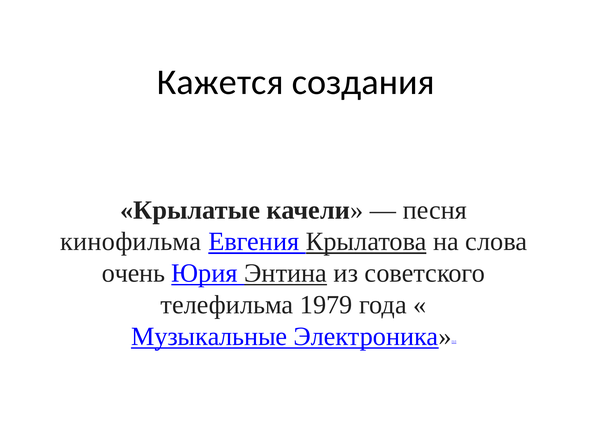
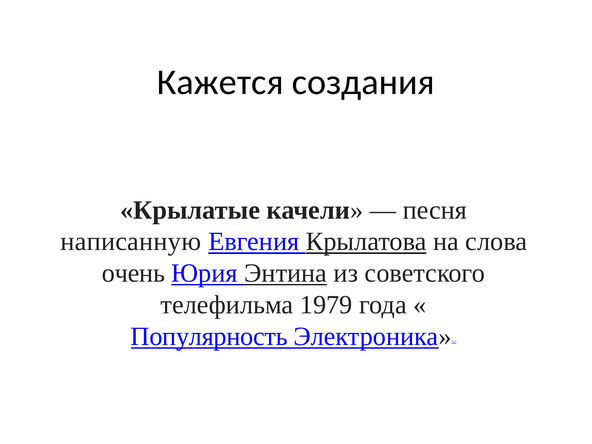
кинофильма: кинофильма -> написанную (131, 242)
Музыкальные: Музыкальные -> Популярность (209, 336)
